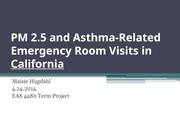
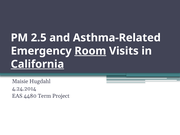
Room underline: none -> present (90, 51)
